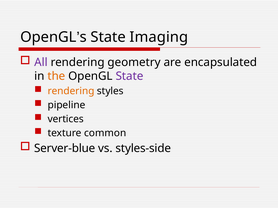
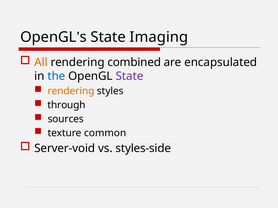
All colour: purple -> orange (41, 62)
geometry: geometry -> combined (134, 62)
the colour: orange -> blue (56, 76)
pipeline: pipeline -> through (67, 105)
vertices: vertices -> sources (66, 119)
Server-blue: Server-blue -> Server-void (65, 149)
